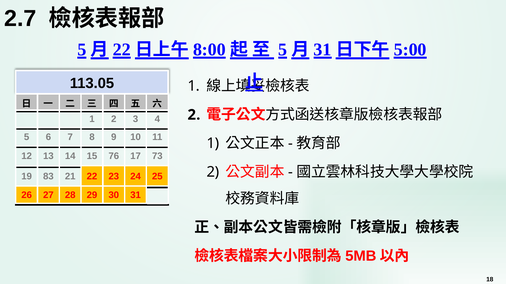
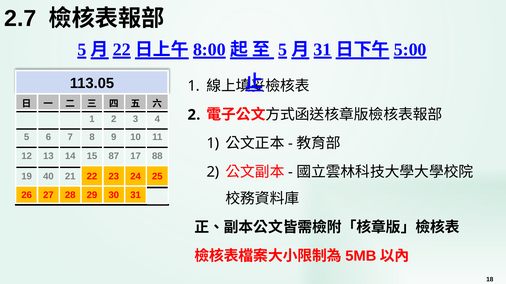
76: 76 -> 87 (114, 156)
73: 73 -> 88 (157, 156)
83: 83 -> 40 (48, 177)
